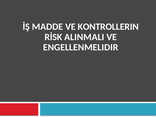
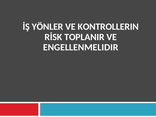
MADDE: MADDE -> YÖNLER (48, 27)
ALINMALI: ALINMALI -> TOPLANIR (84, 37)
